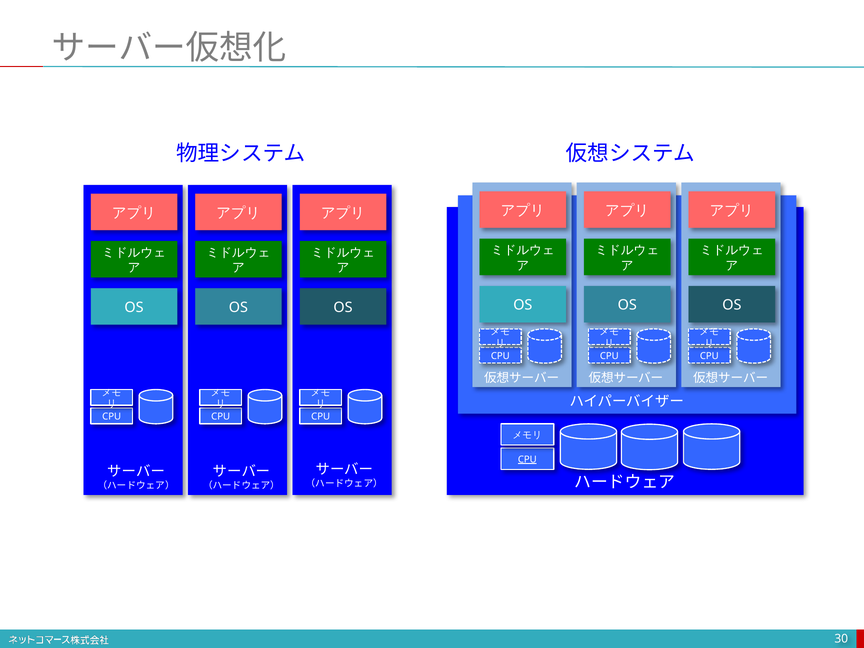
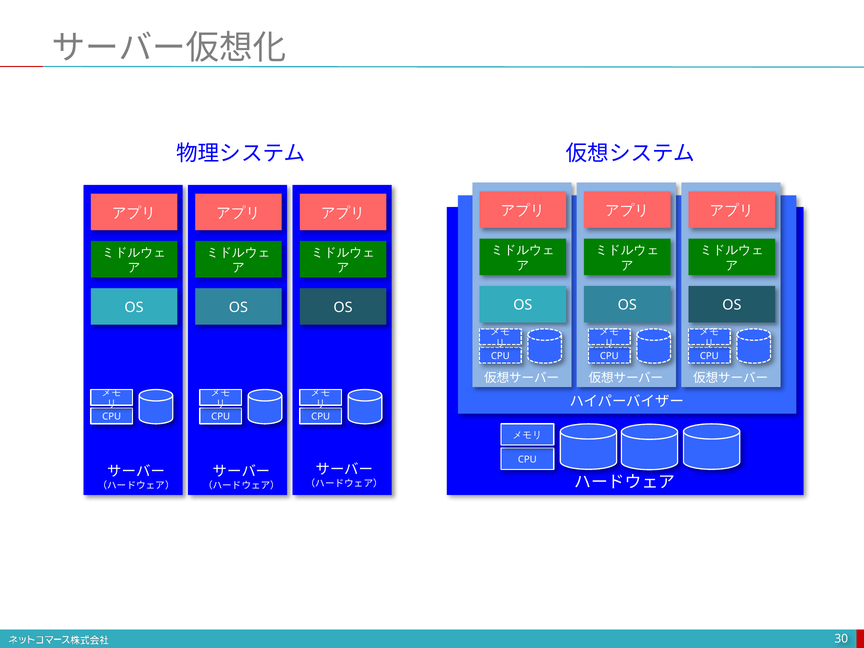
CPU underline: present -> none (527, 459)
